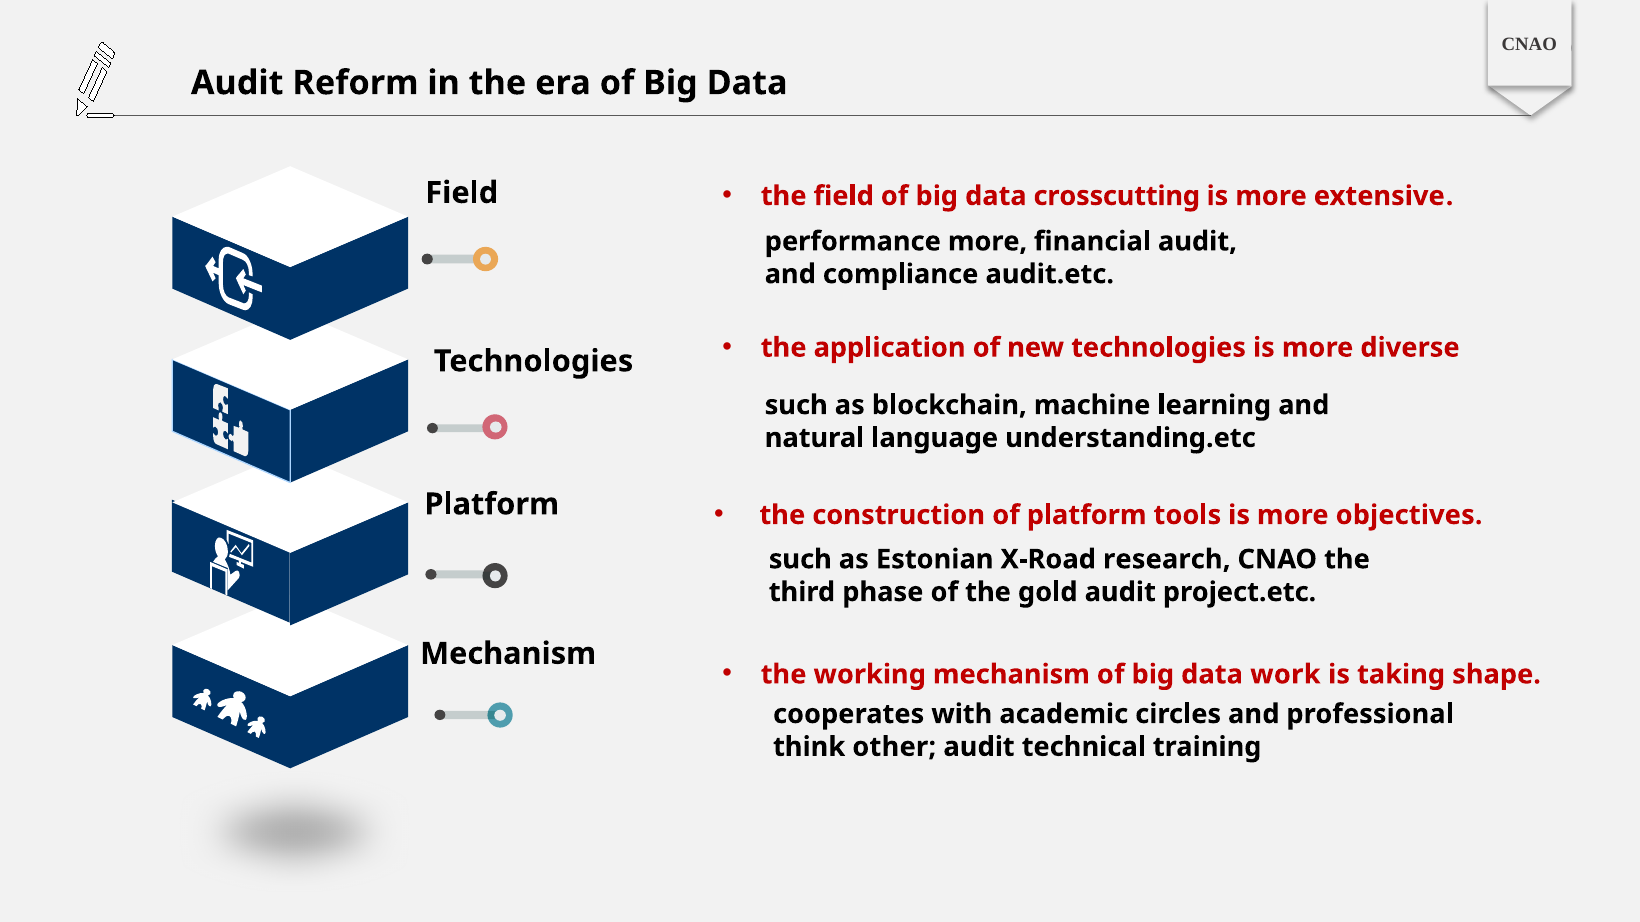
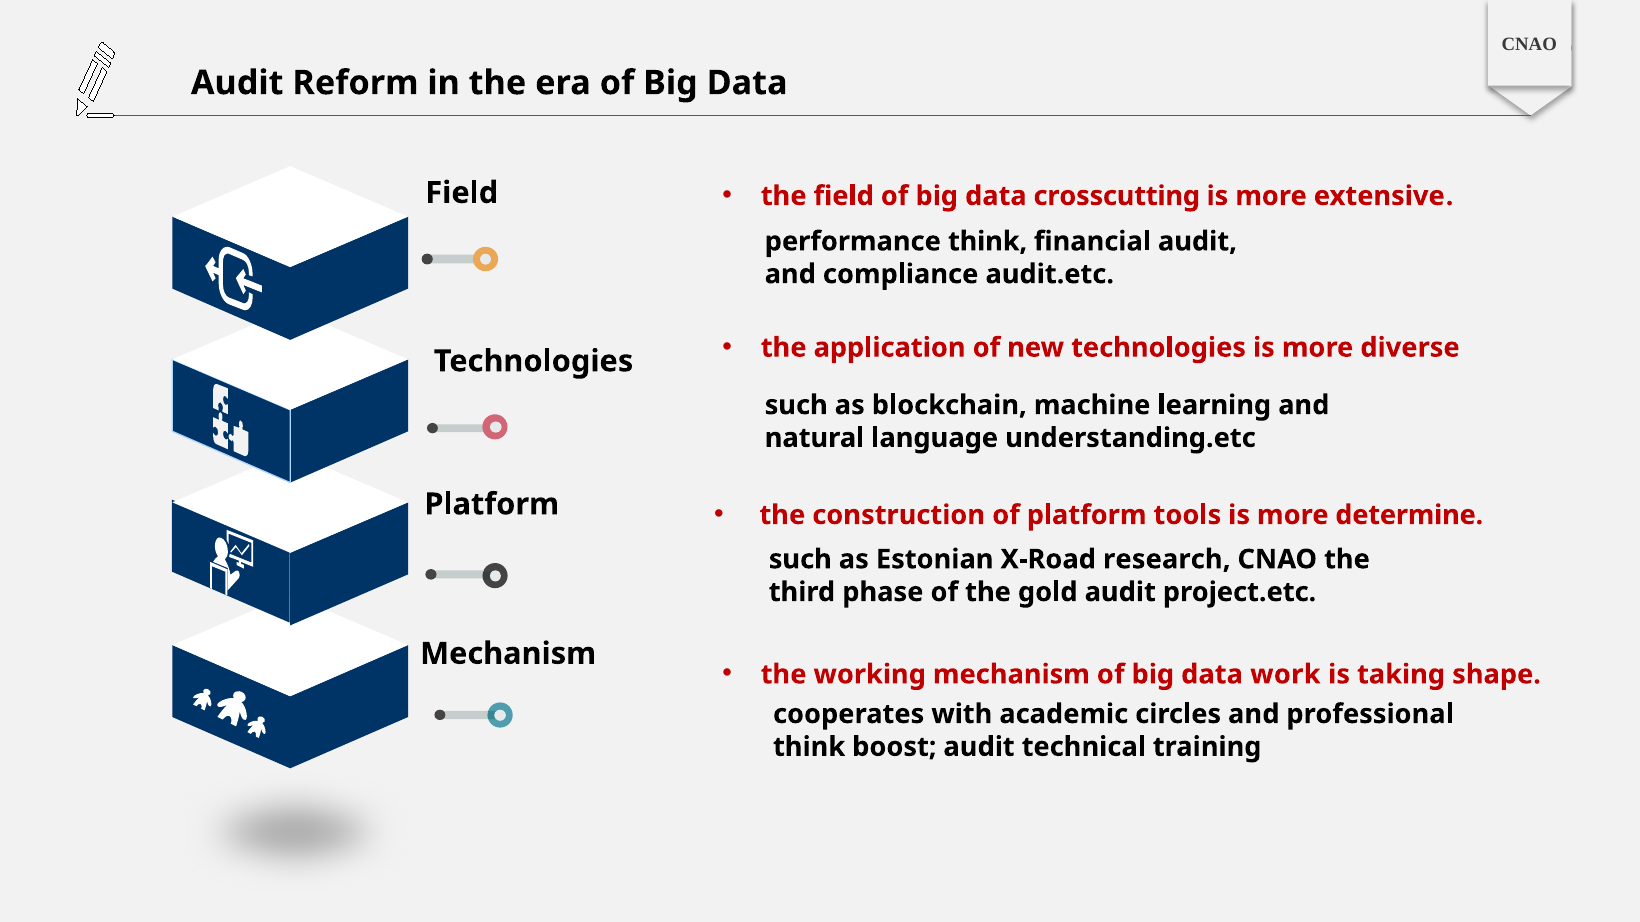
performance more: more -> think (988, 242)
objectives: objectives -> determine (1409, 515)
other: other -> boost (894, 747)
